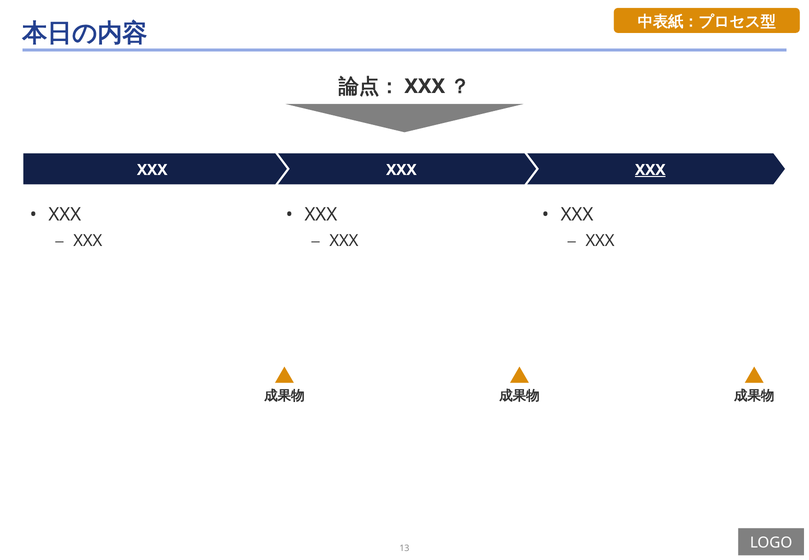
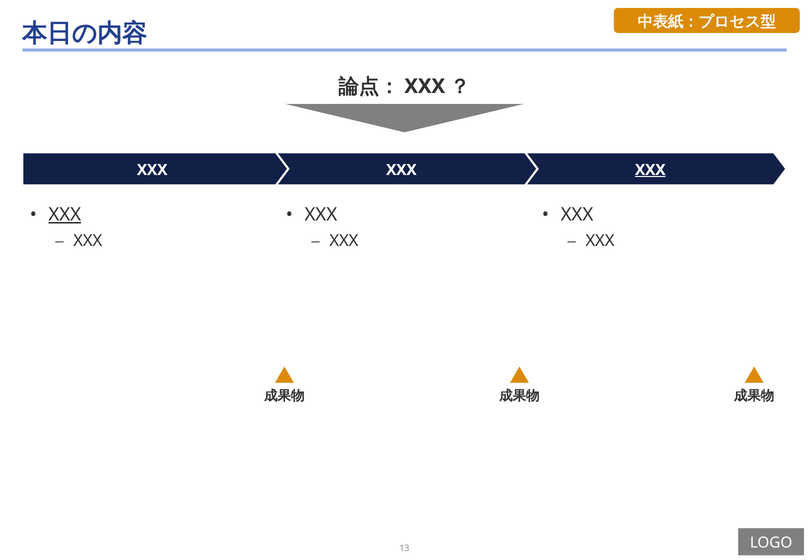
XXX underline: none -> present (65, 215)
